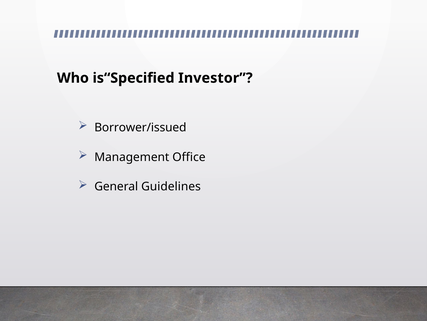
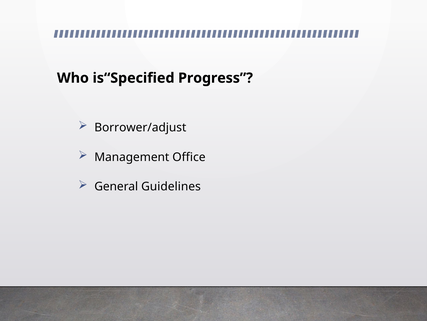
Investor: Investor -> Progress (216, 78)
Borrower/issued: Borrower/issued -> Borrower/adjust (140, 127)
